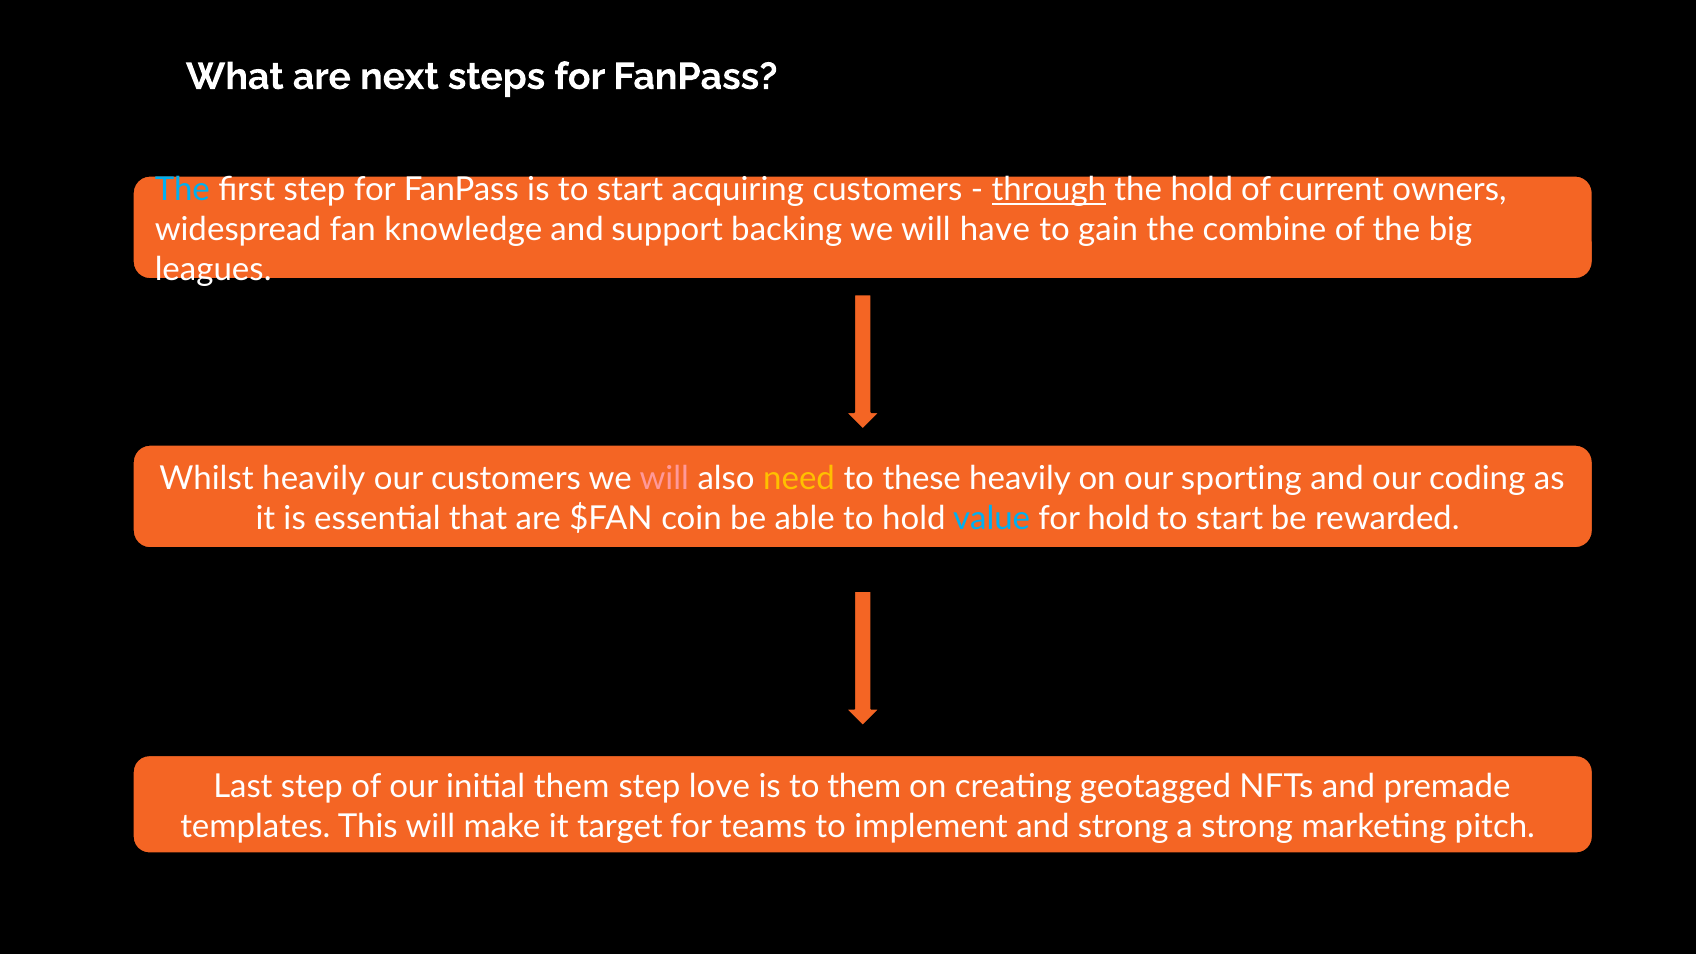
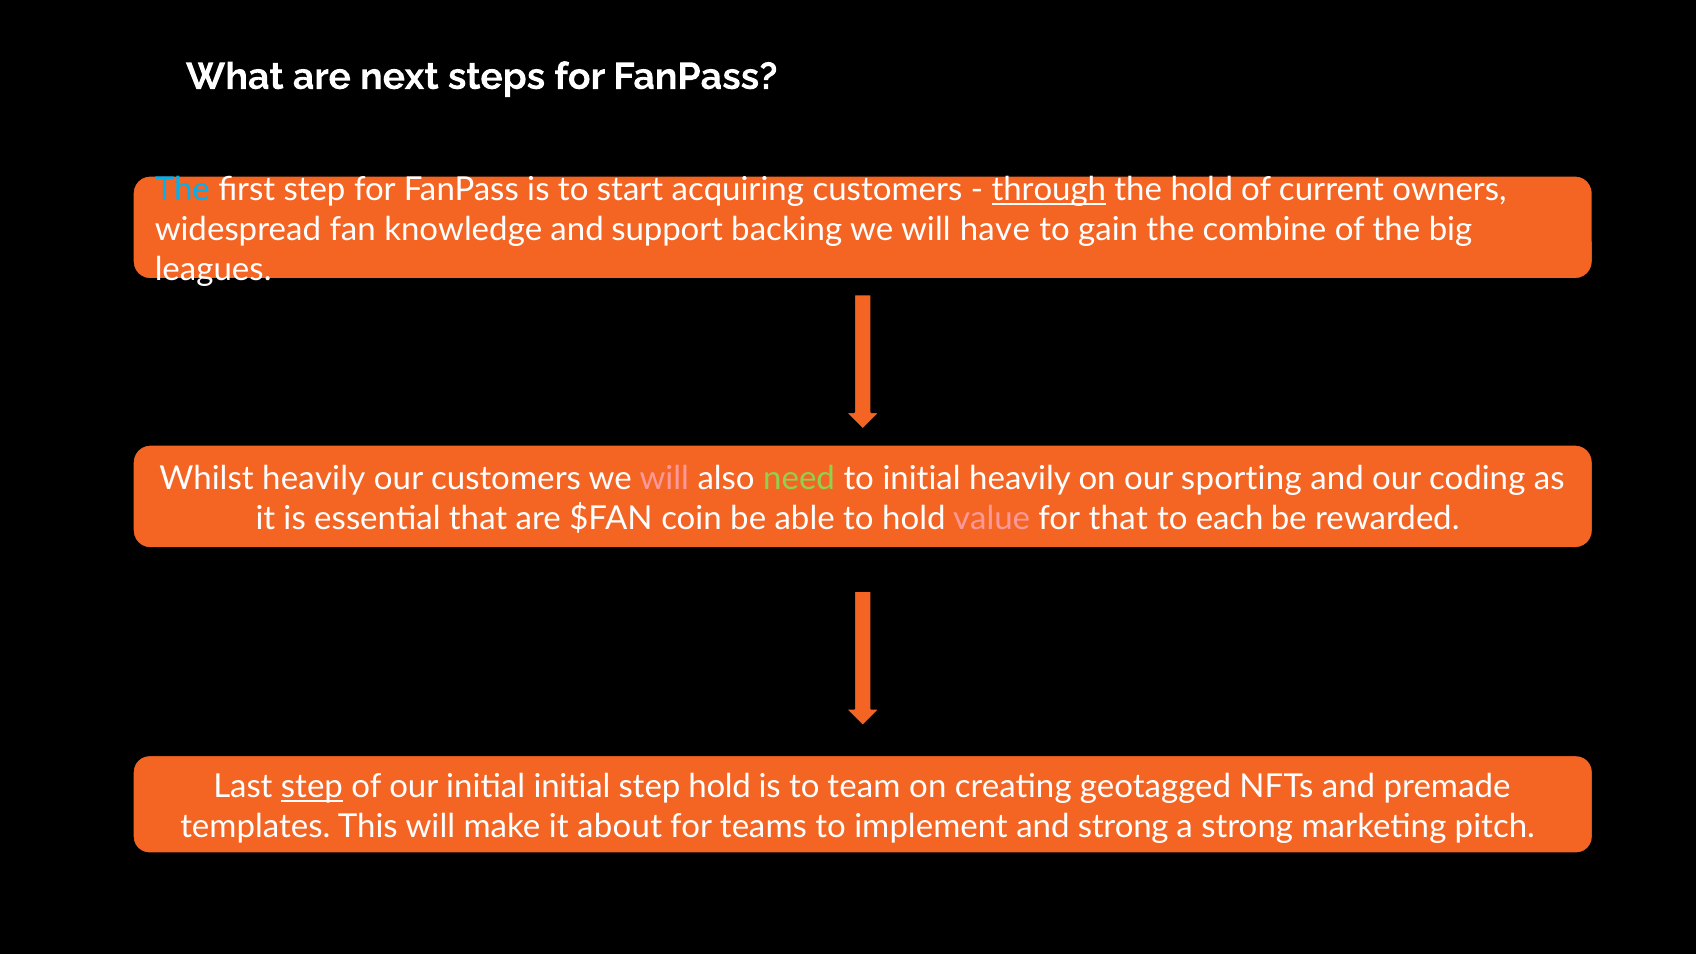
need colour: yellow -> light green (799, 479)
to these: these -> initial (922, 479)
value colour: light blue -> pink (992, 518)
for hold: hold -> that (1118, 518)
start: start -> each (1230, 518)
step underline: none -> present (312, 787)
initial them: them -> initial (572, 787)
step love: love -> hold (720, 787)
to them: them -> team (864, 787)
target: target -> about (620, 826)
